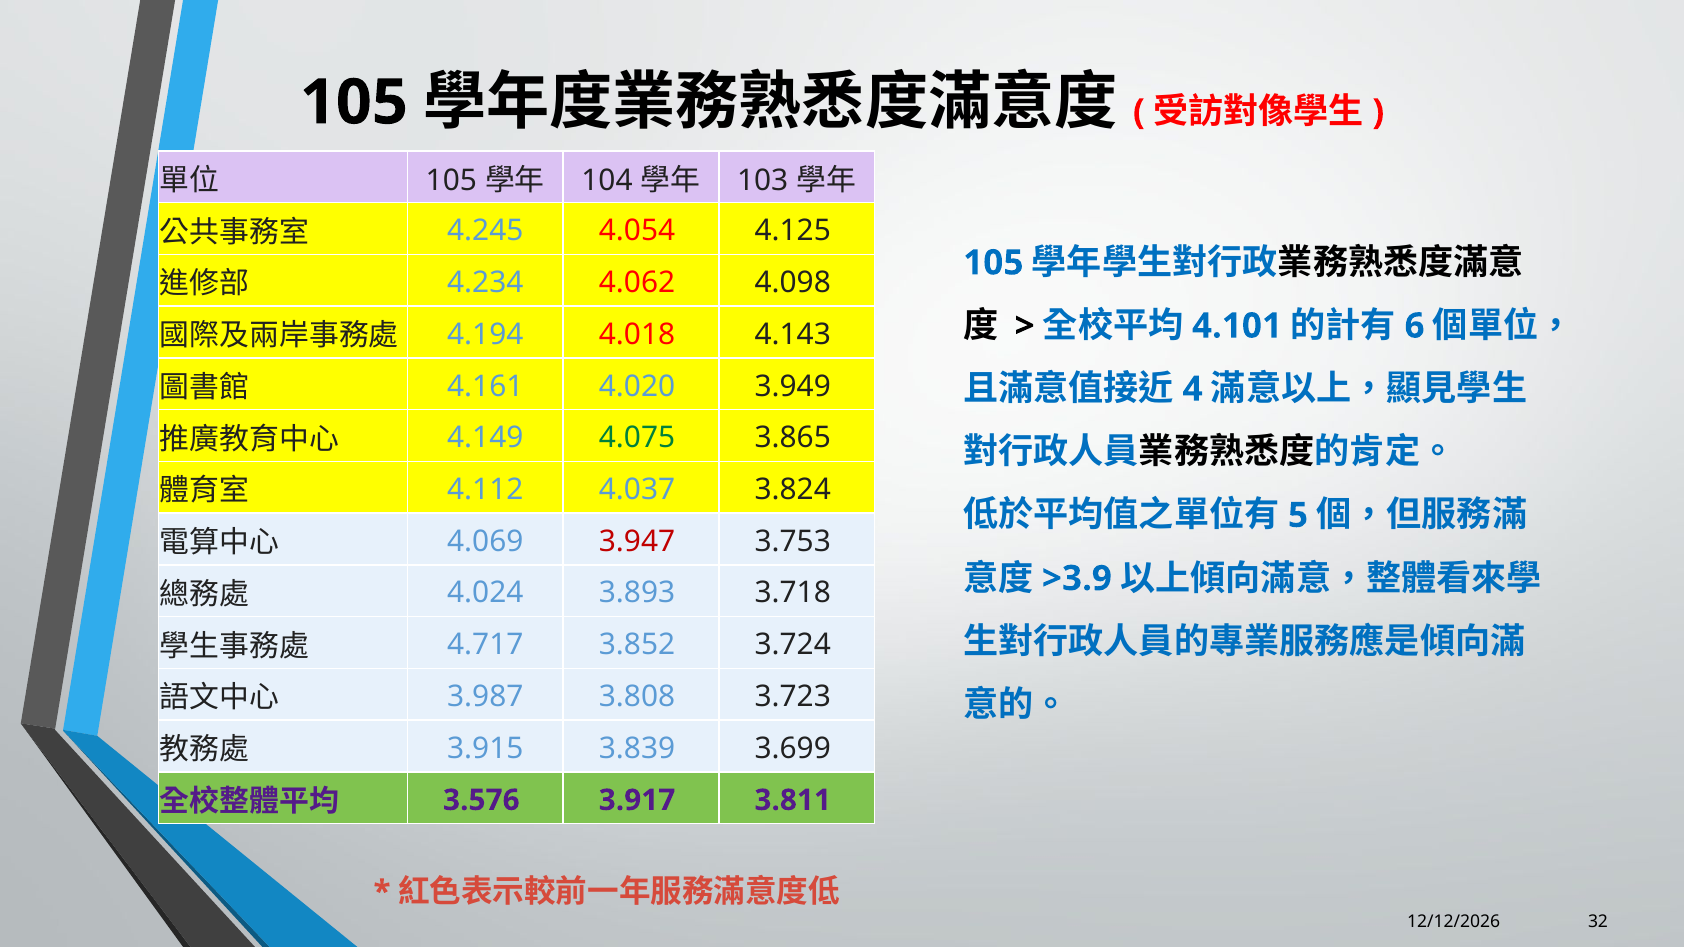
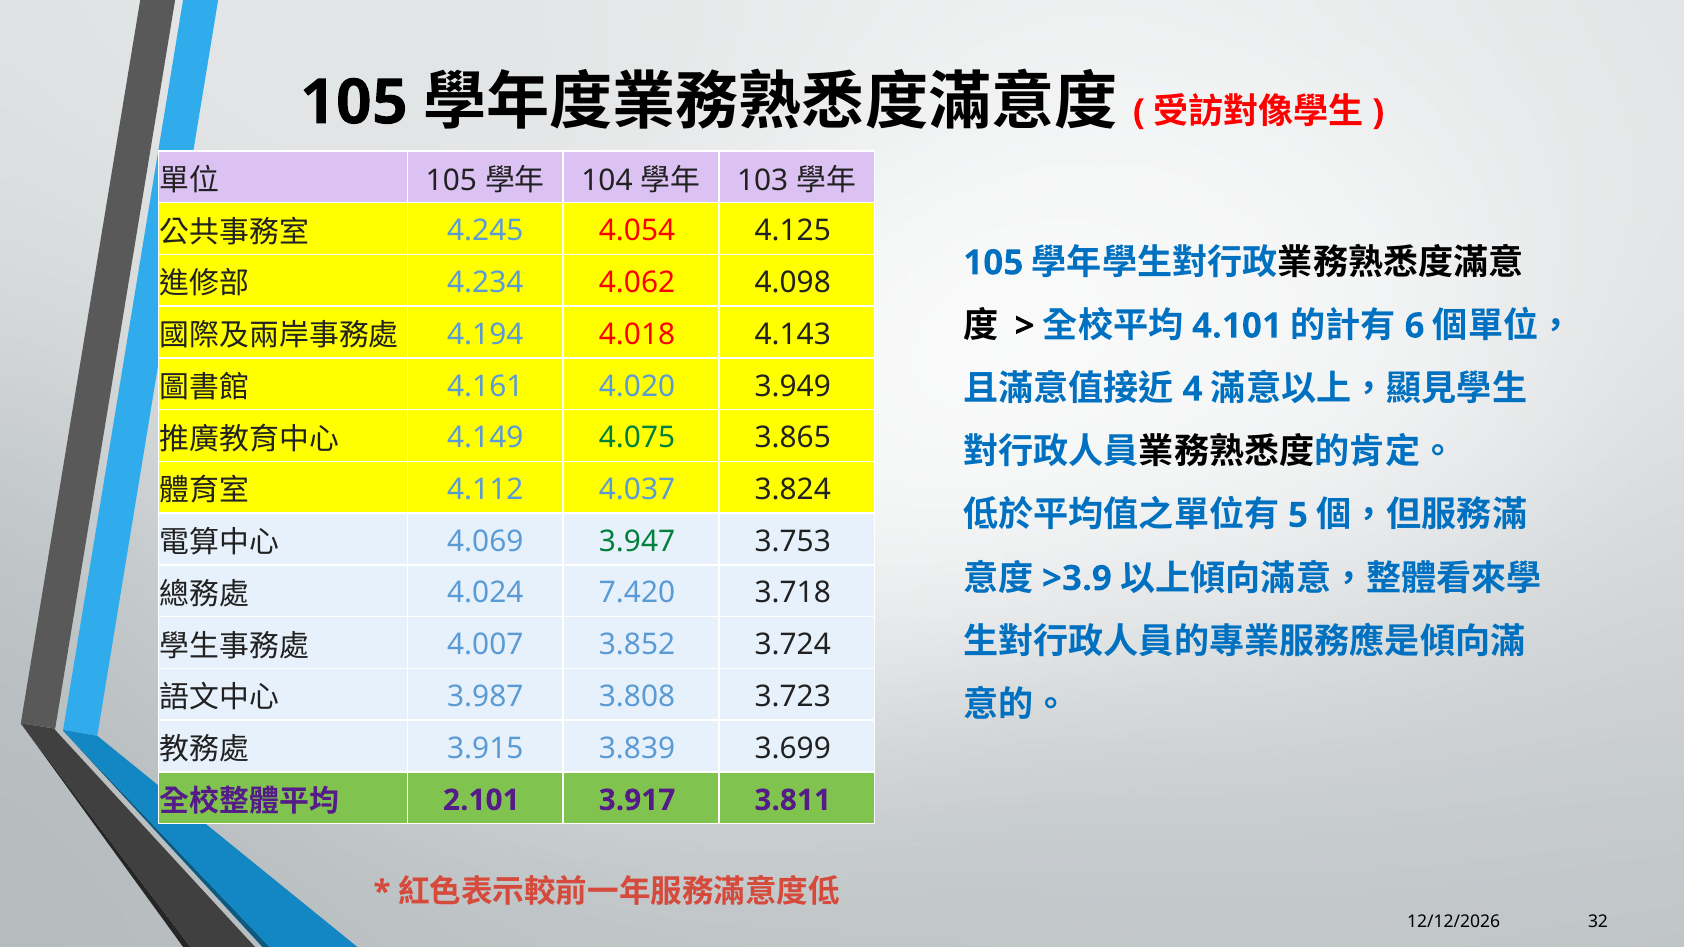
3.947 colour: red -> green (637, 542)
3.893: 3.893 -> 7.420 (637, 593)
4.717: 4.717 -> 4.007 (485, 645)
3.576: 3.576 -> 2.101 (481, 800)
